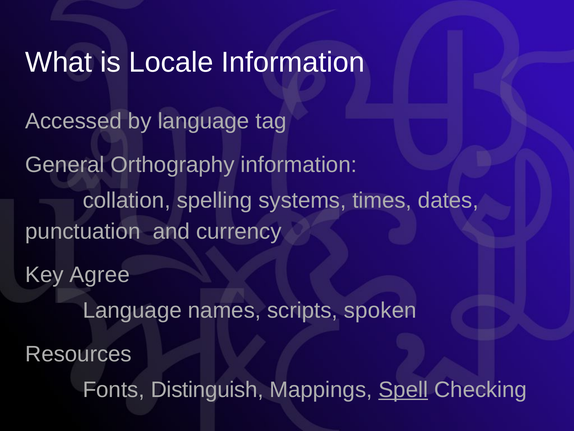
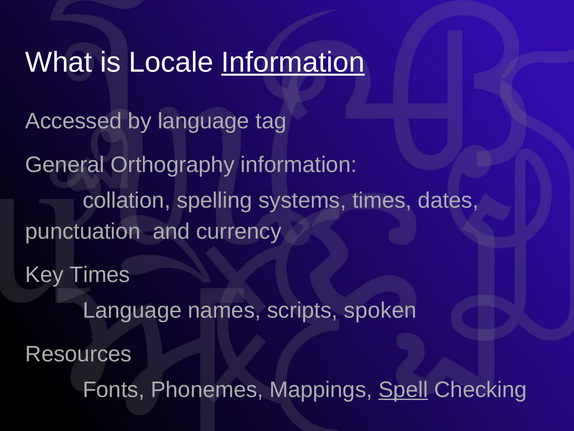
Information underline: none -> present (293, 62)
Key Agree: Agree -> Times (100, 275)
Distinguish: Distinguish -> Phonemes (207, 389)
